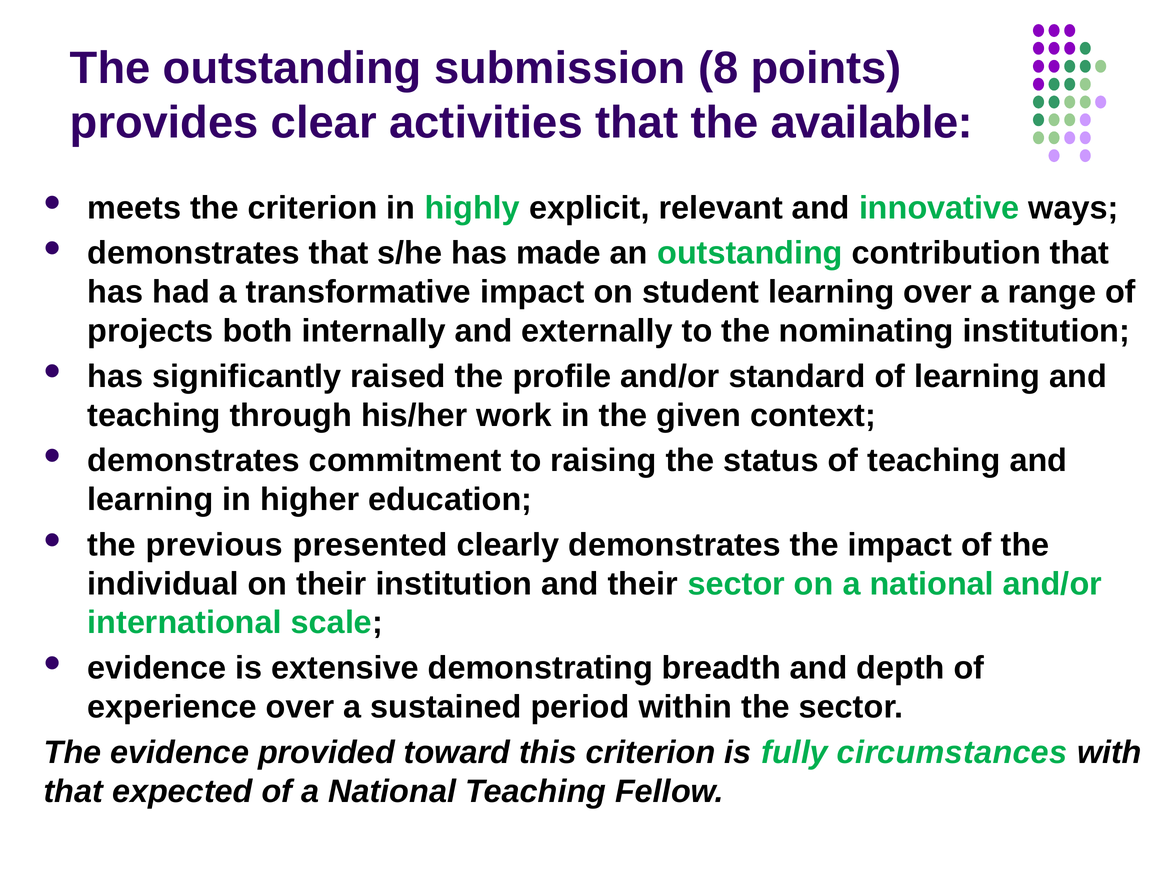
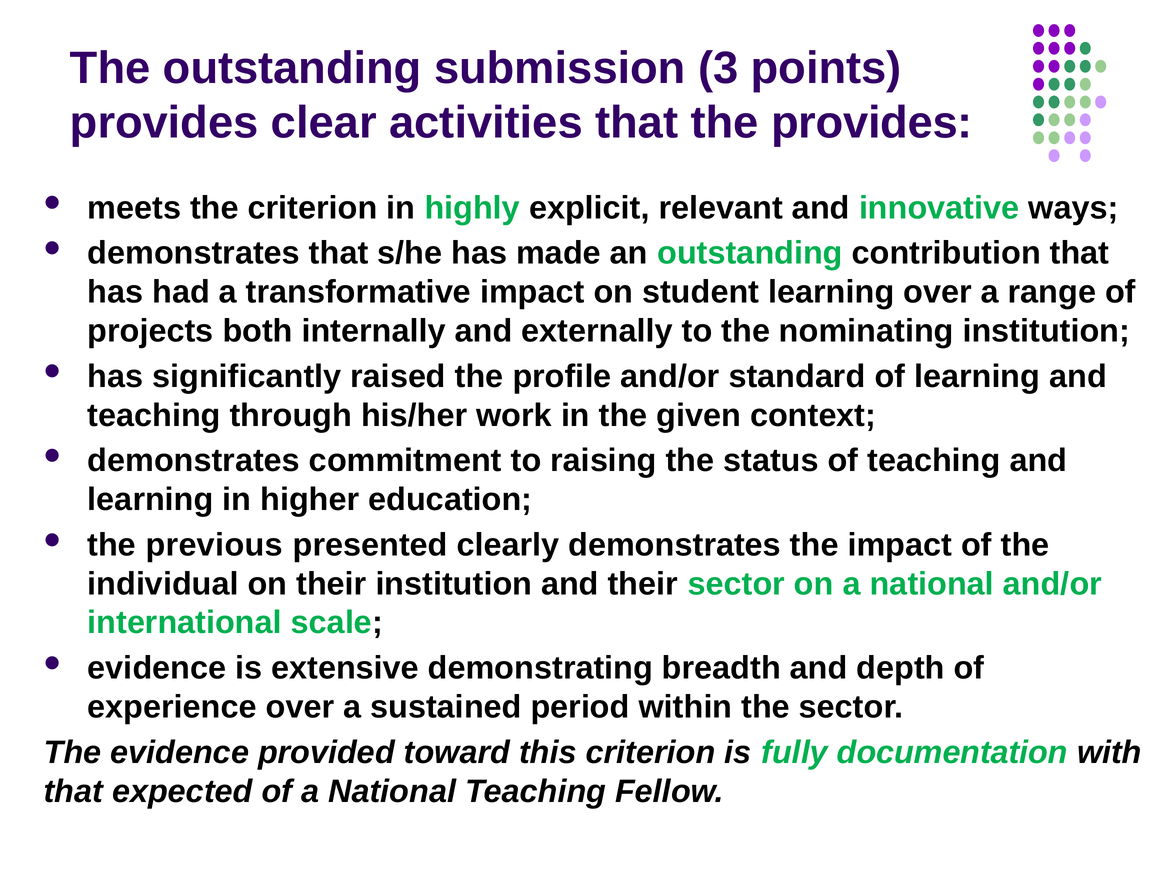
8: 8 -> 3 (718, 68)
the available: available -> provides (872, 123)
circumstances: circumstances -> documentation (952, 752)
